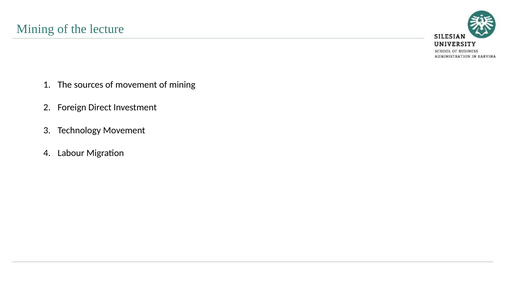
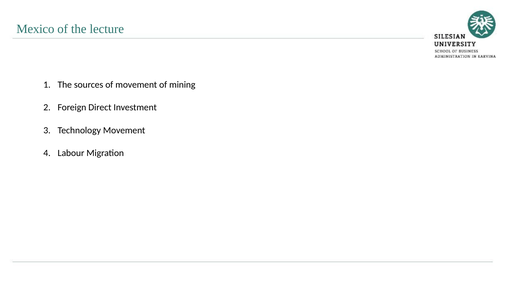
Mining: Mining -> Mexico (35, 29)
